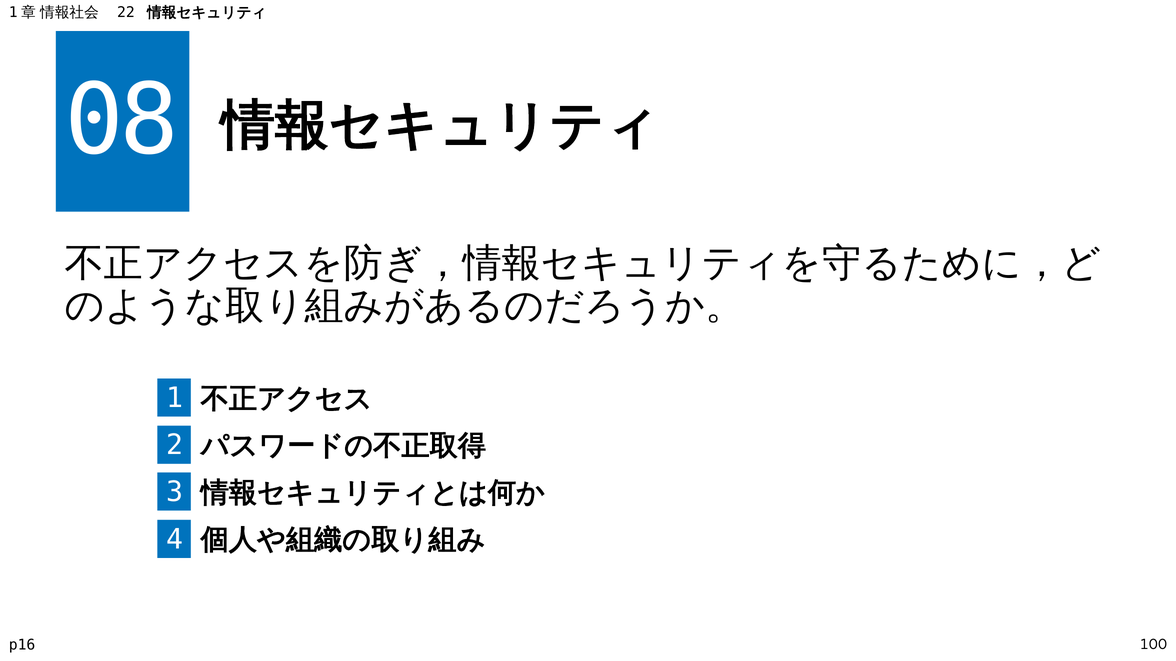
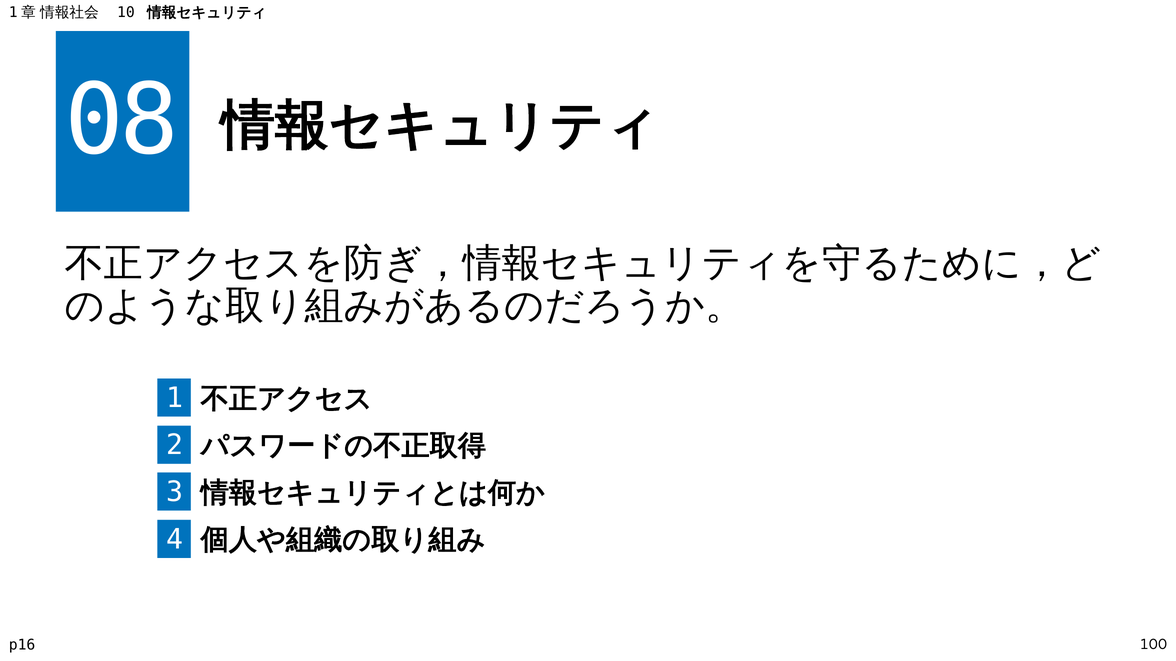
22: 22 -> 10 (126, 12)
